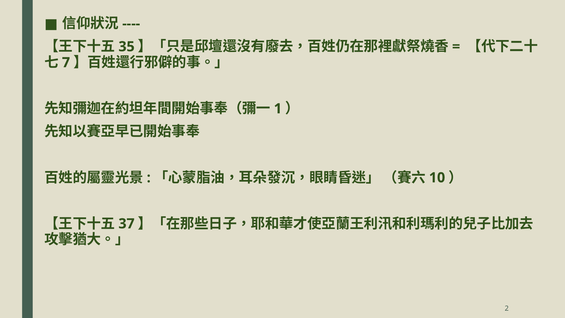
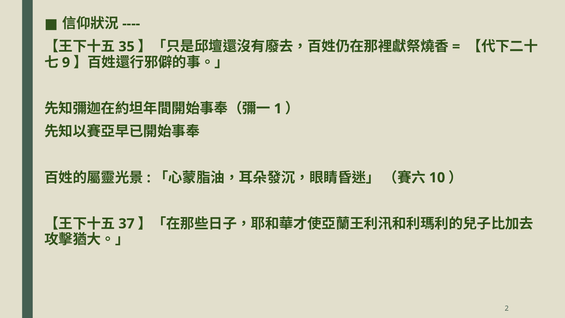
7: 7 -> 9 (66, 63)
